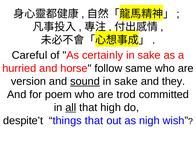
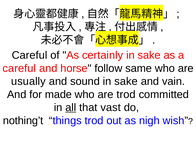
hurried: hurried -> careful (19, 68)
version: version -> usually (28, 81)
sound underline: present -> none (85, 81)
they: they -> vain (174, 81)
poem: poem -> made (58, 94)
high: high -> vast (111, 107)
despite’t: despite’t -> nothing’t (23, 121)
things that: that -> trod (94, 121)
